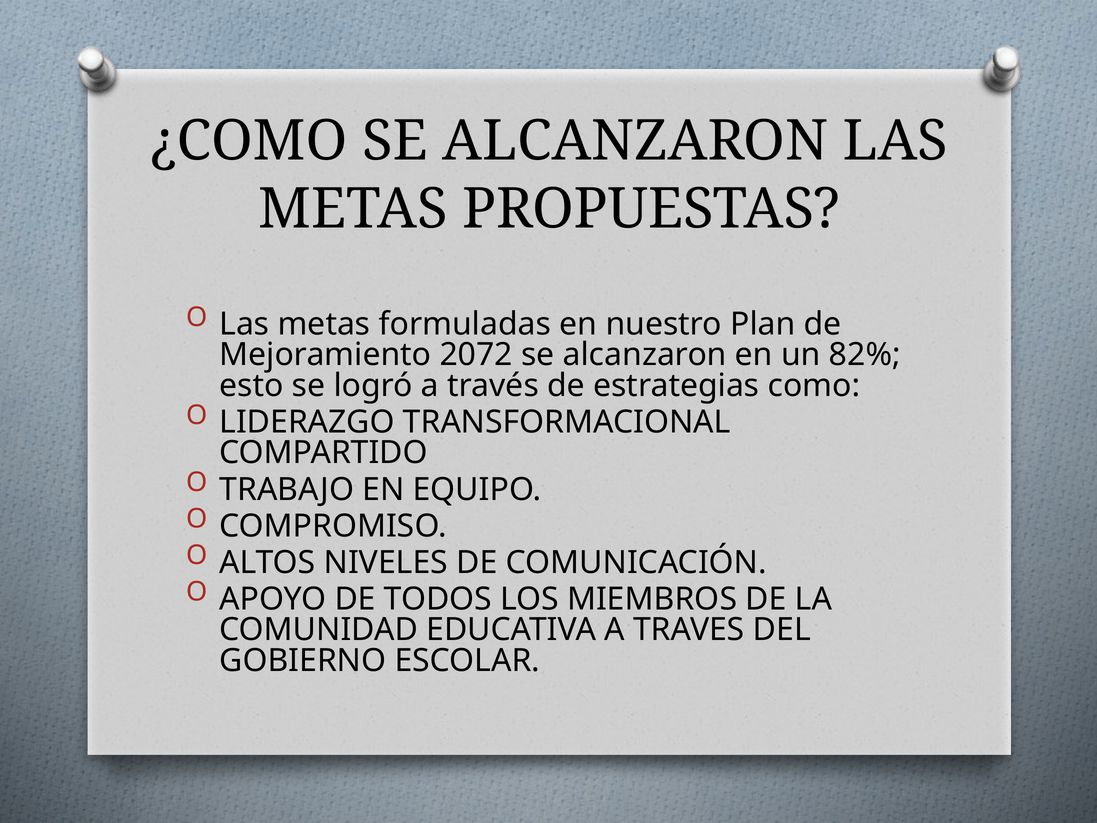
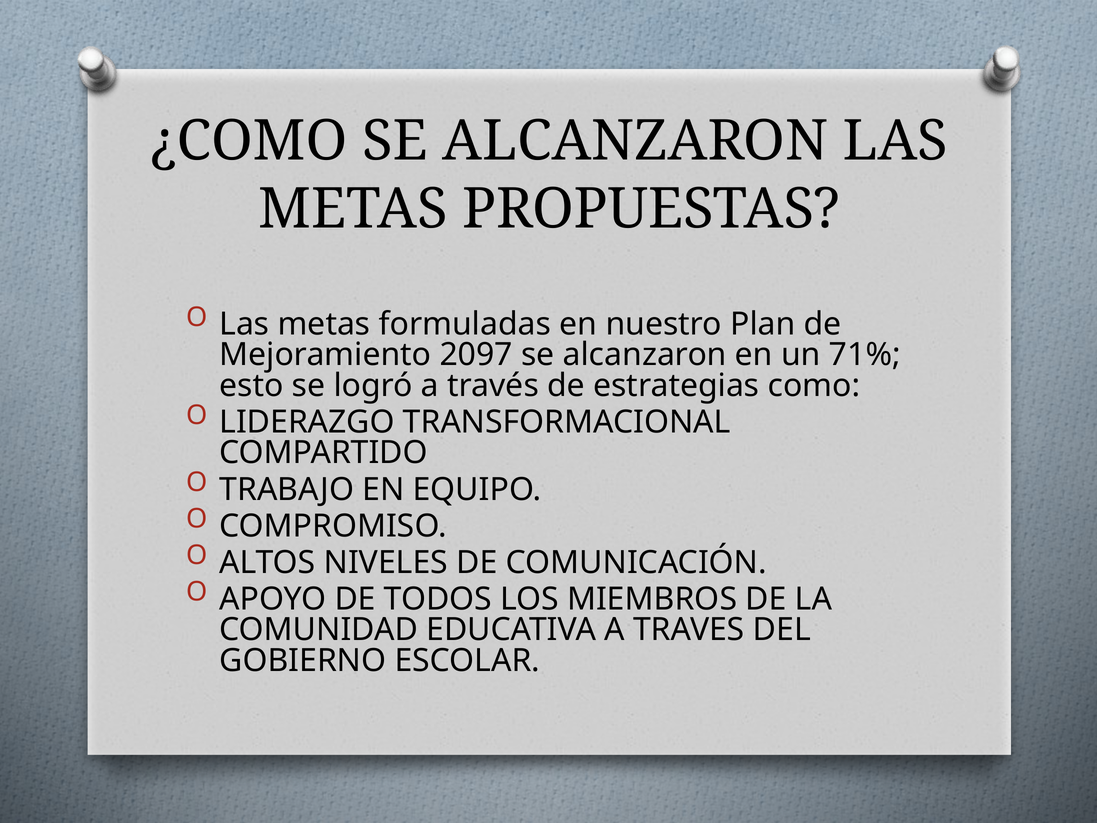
2072: 2072 -> 2097 (476, 355)
82%: 82% -> 71% (865, 355)
